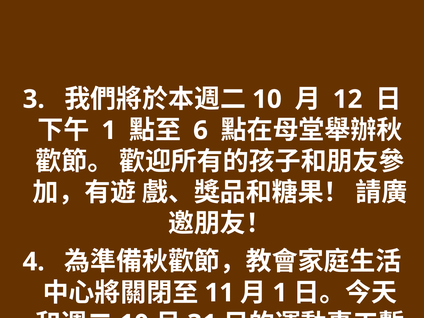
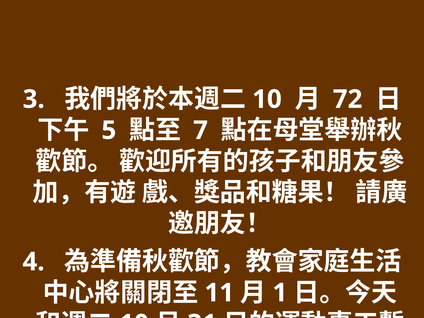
12: 12 -> 72 (348, 99)
1: 1 -> 5 (109, 130)
6: 6 -> 7 (201, 130)
